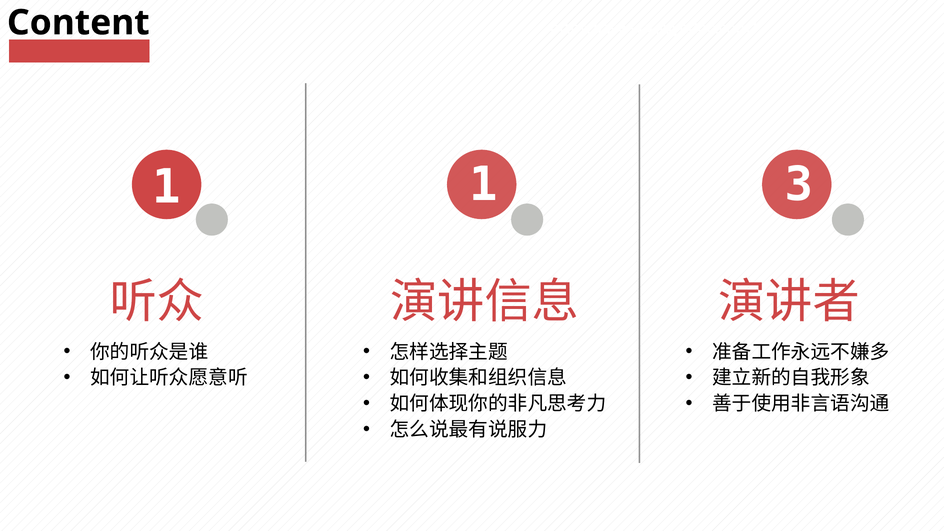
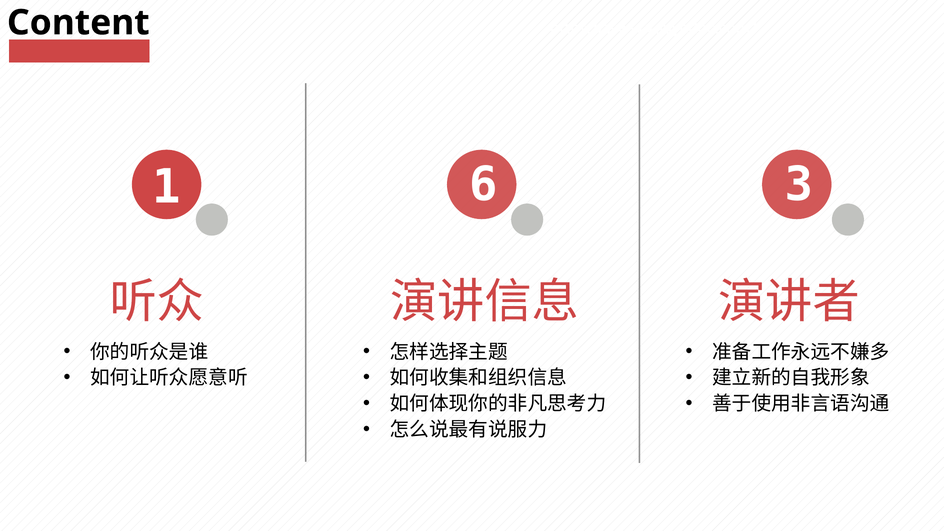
1 1: 1 -> 6 (483, 185)
